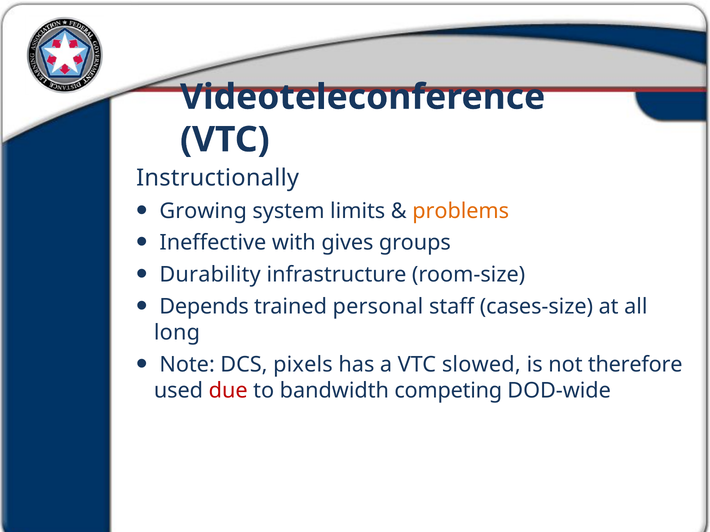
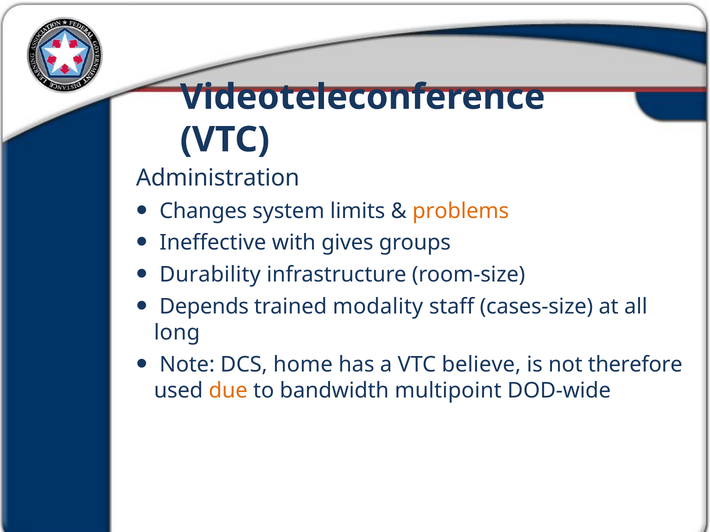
Instructionally: Instructionally -> Administration (218, 178)
Growing: Growing -> Changes (203, 211)
personal: personal -> modality (378, 307)
pixels: pixels -> home (303, 365)
slowed: slowed -> believe (481, 365)
due colour: red -> orange (228, 391)
competing: competing -> multipoint (448, 391)
